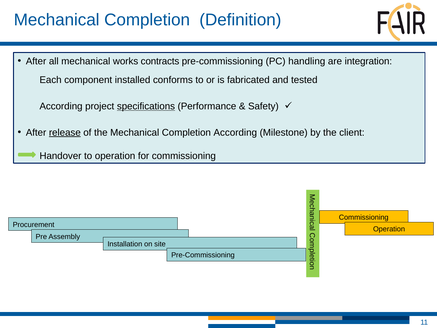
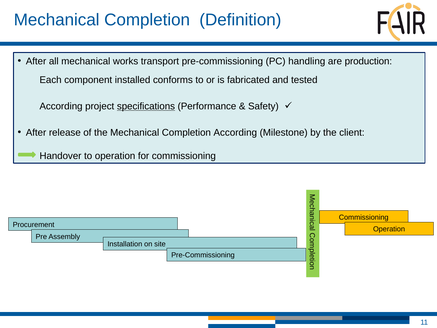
contracts: contracts -> transport (160, 61)
integration: integration -> production (368, 61)
release underline: present -> none (65, 132)
